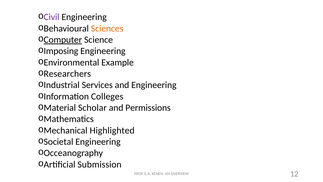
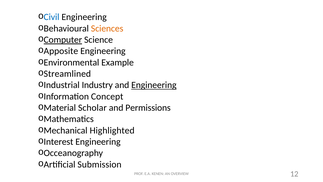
Civil colour: purple -> blue (52, 17)
Imposing: Imposing -> Apposite (61, 51)
Researchers: Researchers -> Streamlined (67, 74)
Services: Services -> Industry (97, 85)
Engineering underline: none -> present (154, 85)
Colleges: Colleges -> Concept (107, 96)
Societal: Societal -> Interest (58, 142)
